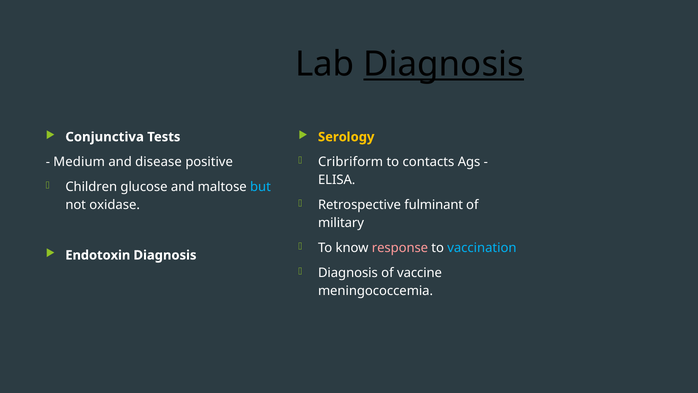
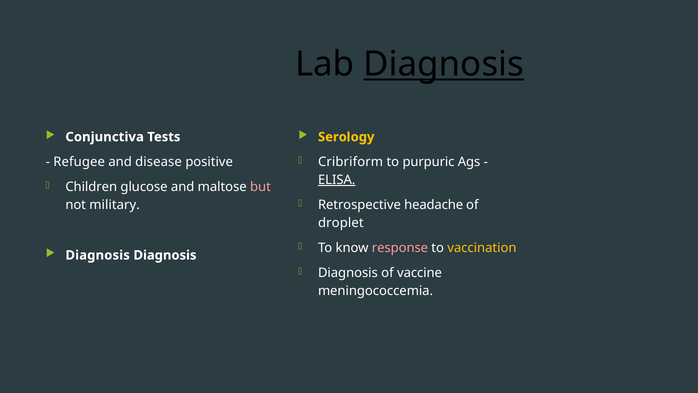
contacts: contacts -> purpuric (429, 162)
Medium: Medium -> Refugee (79, 162)
ELISA underline: none -> present (337, 180)
but colour: light blue -> pink (260, 187)
fulminant: fulminant -> headache (434, 205)
oxidase: oxidase -> military (115, 205)
military: military -> droplet (341, 223)
vaccination colour: light blue -> yellow (482, 248)
Endotoxin: Endotoxin -> Diagnosis (98, 255)
